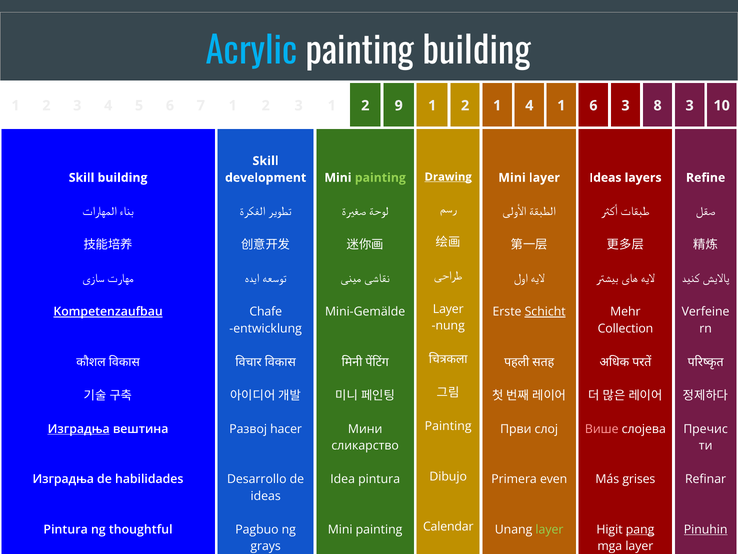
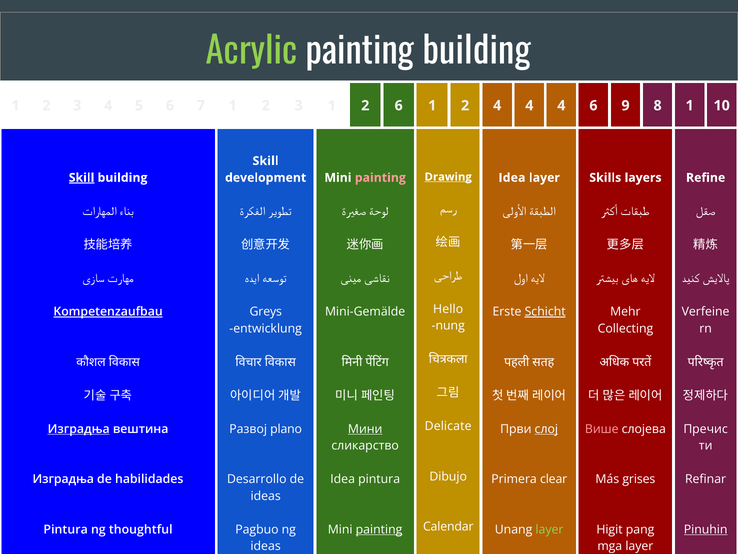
Acrylic colour: light blue -> light green (252, 52)
2 9: 9 -> 6 (399, 106)
2 1: 1 -> 4 (497, 106)
1: 1 -> 4 (561, 106)
6 3: 3 -> 9 (626, 106)
8 3: 3 -> 1 (690, 106)
Skill underline: none -> present (82, 178)
painting colour: light green -> pink (380, 178)
Mini: Mini -> Idea (512, 178)
Ideas: Ideas -> Skills (605, 178)
Layer: Layer -> Hello (448, 309)
Chafe: Chafe -> Greys (266, 311)
Collection: Collection -> Collecting (625, 328)
Painting: Painting -> Delicate (448, 426)
hacer: hacer -> plano (286, 429)
Мини underline: none -> present (365, 429)
слој underline: none -> present (546, 429)
even: even -> clear (554, 479)
painting underline: none -> present (379, 529)
pang underline: present -> none (640, 529)
grays: grays -> ideas (266, 546)
